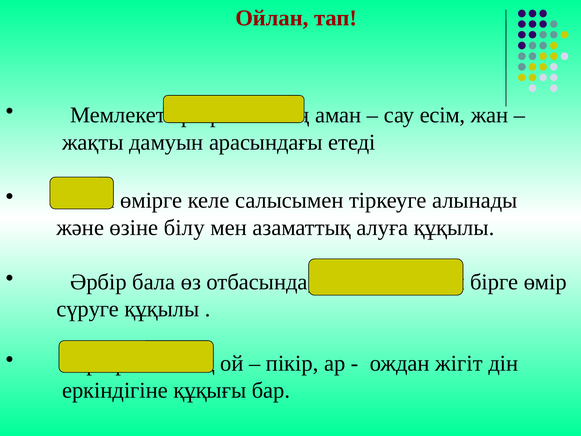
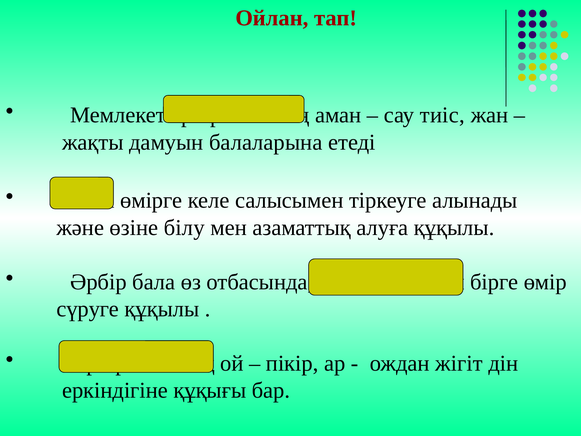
есім: есім -> тиіс (442, 115)
арасындағы: арасындағы -> балаларына (266, 142)
